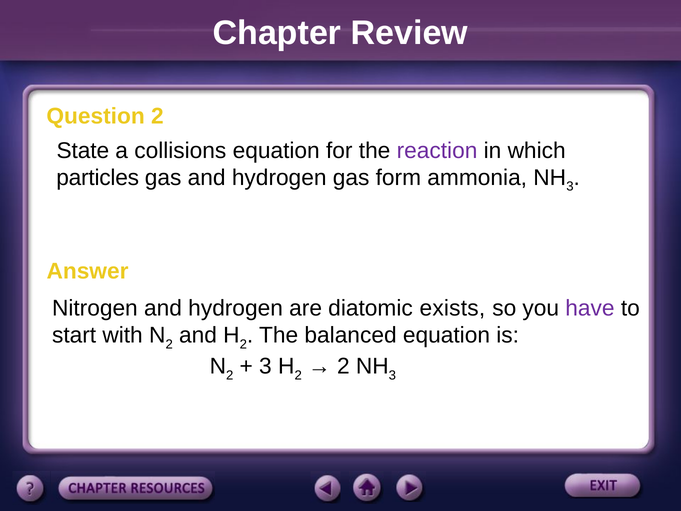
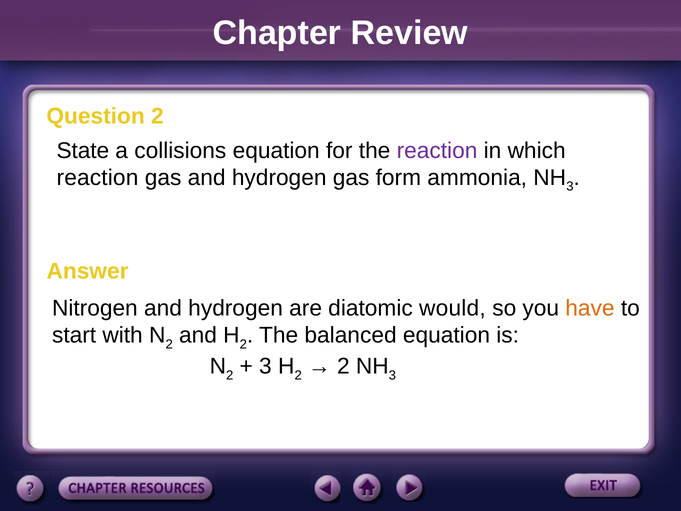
particles: particles -> reaction (97, 178)
exists: exists -> would (452, 308)
have colour: purple -> orange (590, 308)
